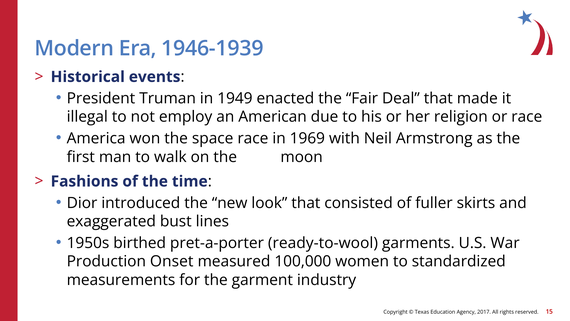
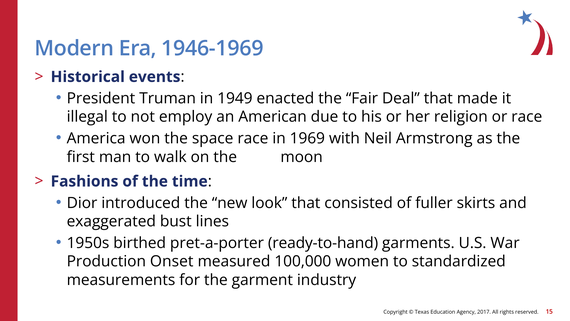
1946-1939: 1946-1939 -> 1946-1969 (212, 48)
ready-to-wool: ready-to-wool -> ready-to-hand (323, 243)
